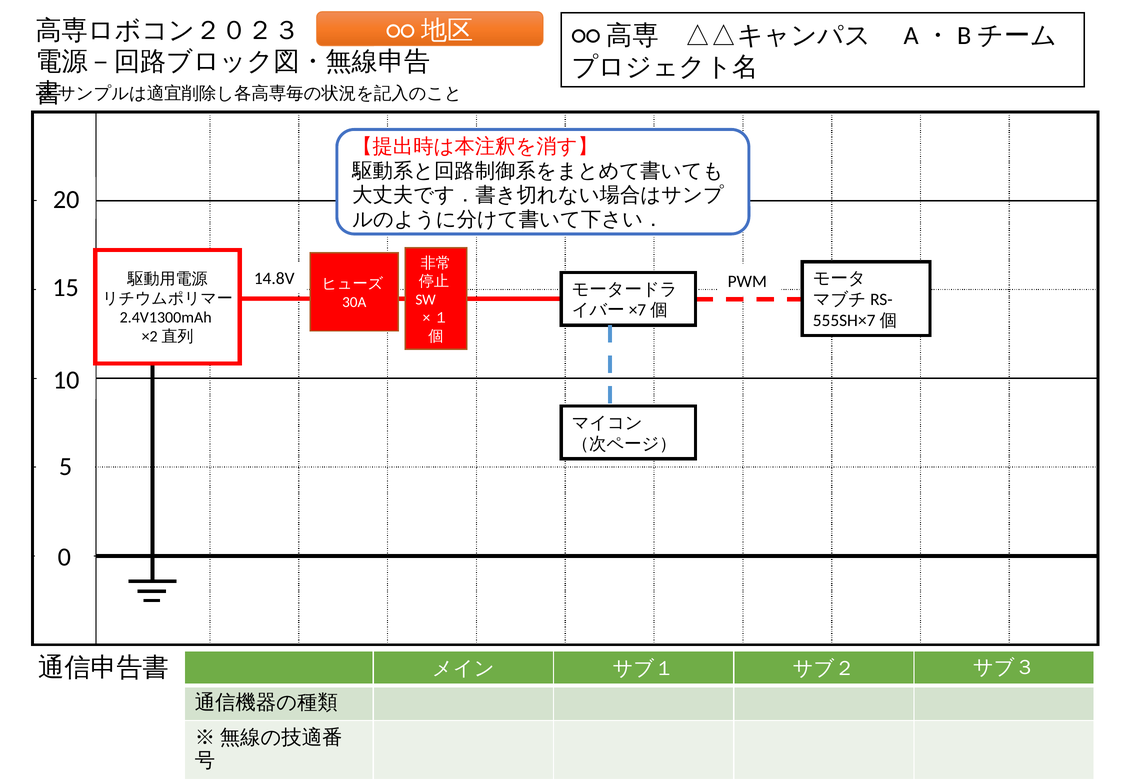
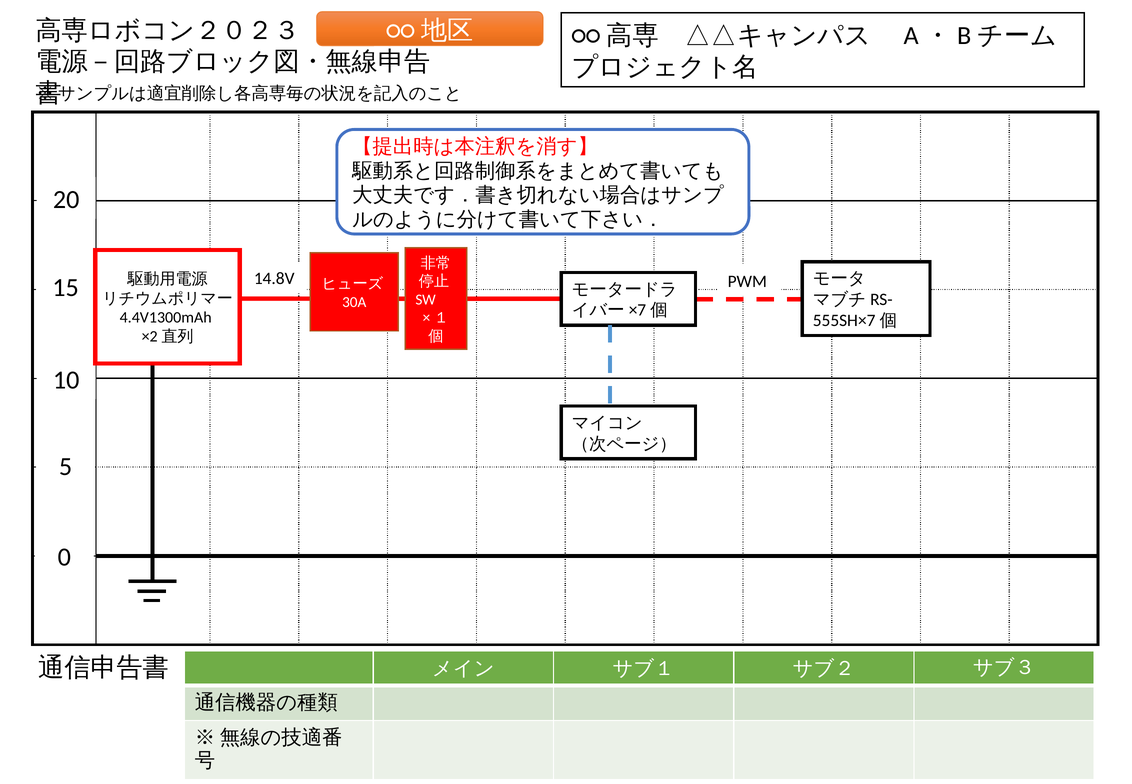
2.4V1300mAh: 2.4V1300mAh -> 4.4V1300mAh (166, 317)
